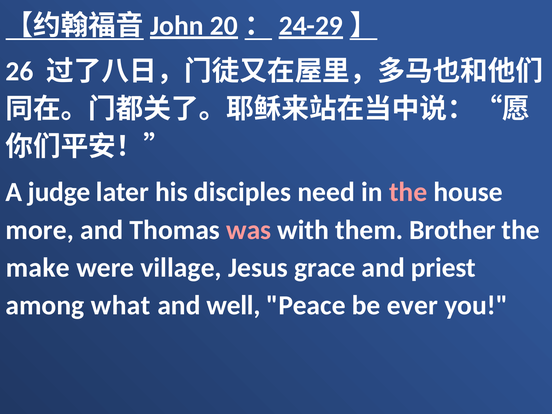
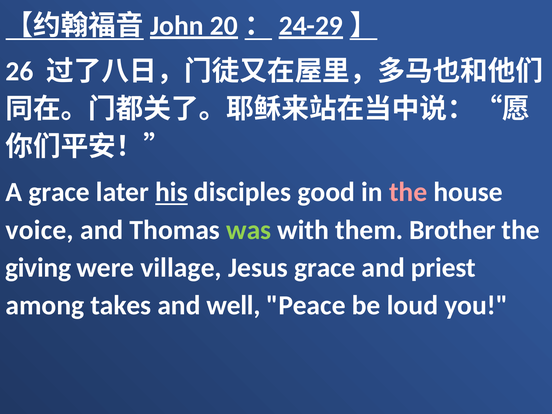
A judge: judge -> grace (59, 192)
his underline: none -> present (171, 192)
need: need -> good (326, 192)
more: more -> voice (40, 230)
was colour: pink -> light green (249, 230)
make: make -> giving (38, 268)
what: what -> takes (121, 305)
ever: ever -> loud (412, 305)
